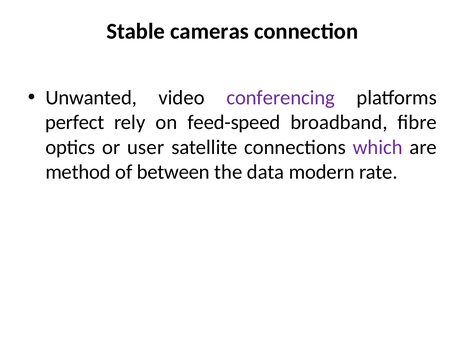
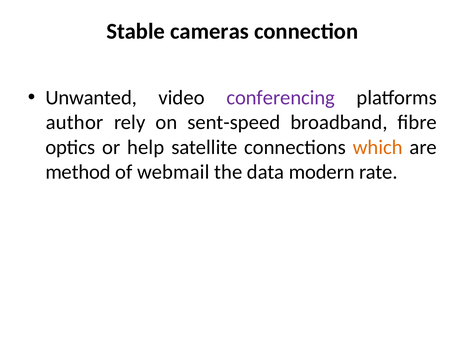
perfect: perfect -> author (75, 122)
feed-speed: feed-speed -> sent-speed (234, 122)
user: user -> help (146, 147)
which colour: purple -> orange (378, 147)
between: between -> webmail (173, 172)
